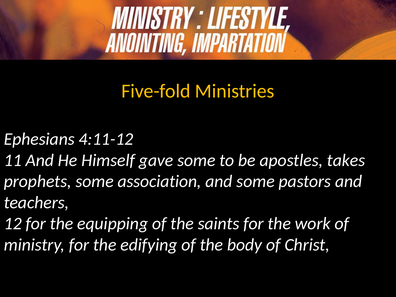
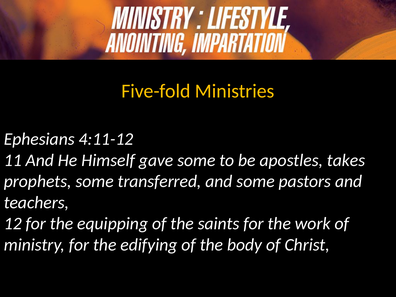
association: association -> transferred (160, 181)
